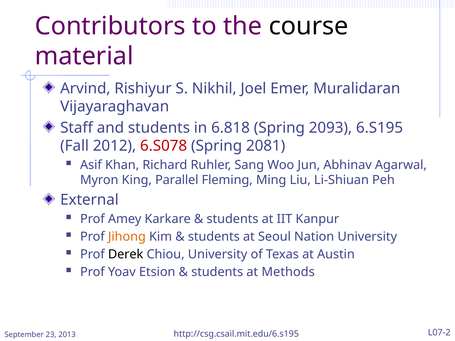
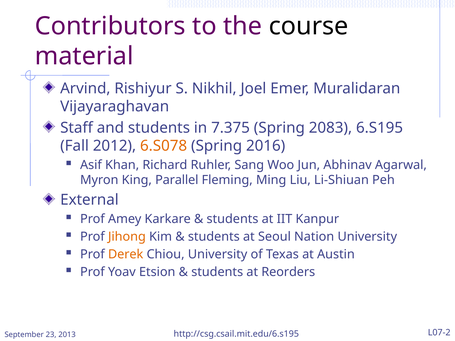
6.818: 6.818 -> 7.375 (231, 128)
2093: 2093 -> 2083 (330, 128)
6.S078 colour: red -> orange (164, 146)
2081: 2081 -> 2016 (266, 146)
Derek colour: black -> orange (126, 255)
Methods: Methods -> Reorders (288, 272)
